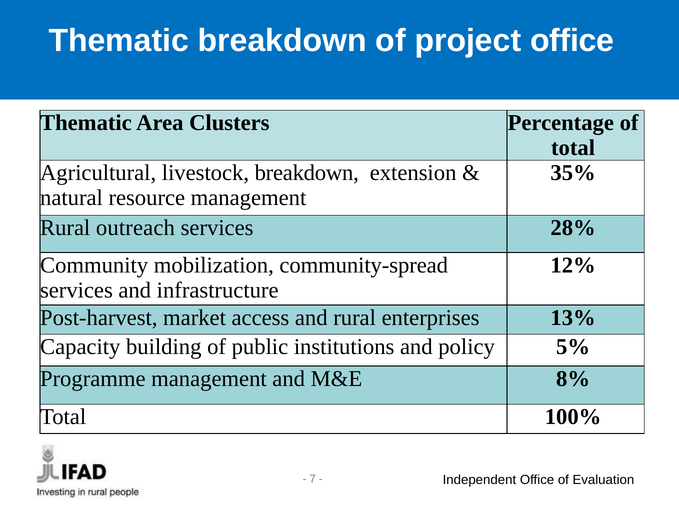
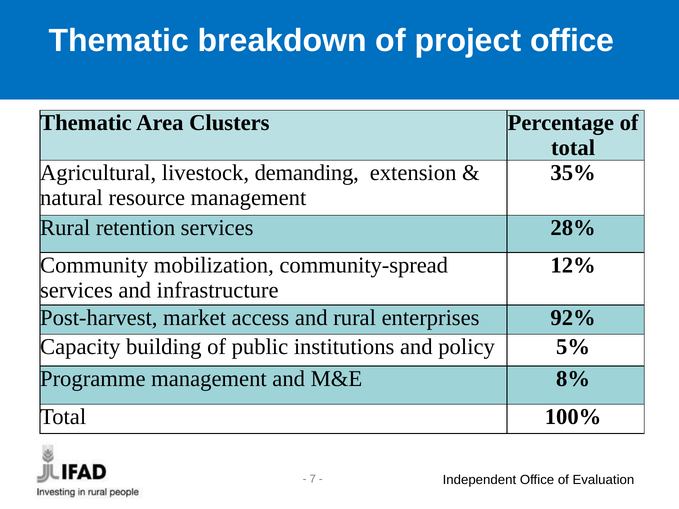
livestock breakdown: breakdown -> demanding (307, 173)
outreach: outreach -> retention (136, 228)
13%: 13% -> 92% (573, 318)
